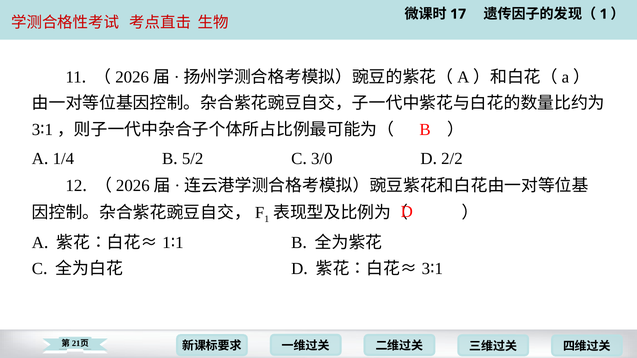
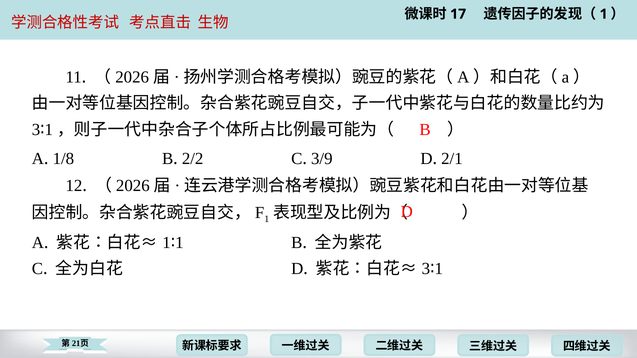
1/4: 1/4 -> 1/8 (63, 159)
5/2: 5/2 -> 2/2 (193, 159)
3/0: 3/0 -> 3/9 (322, 159)
2/2: 2/2 -> 2/1 (452, 159)
